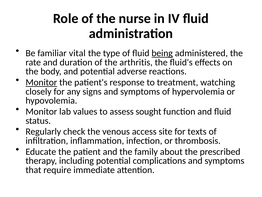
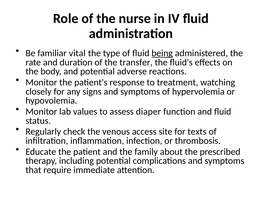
arthritis: arthritis -> transfer (136, 62)
Monitor underline: present -> none (41, 82)
sought: sought -> diaper (148, 111)
